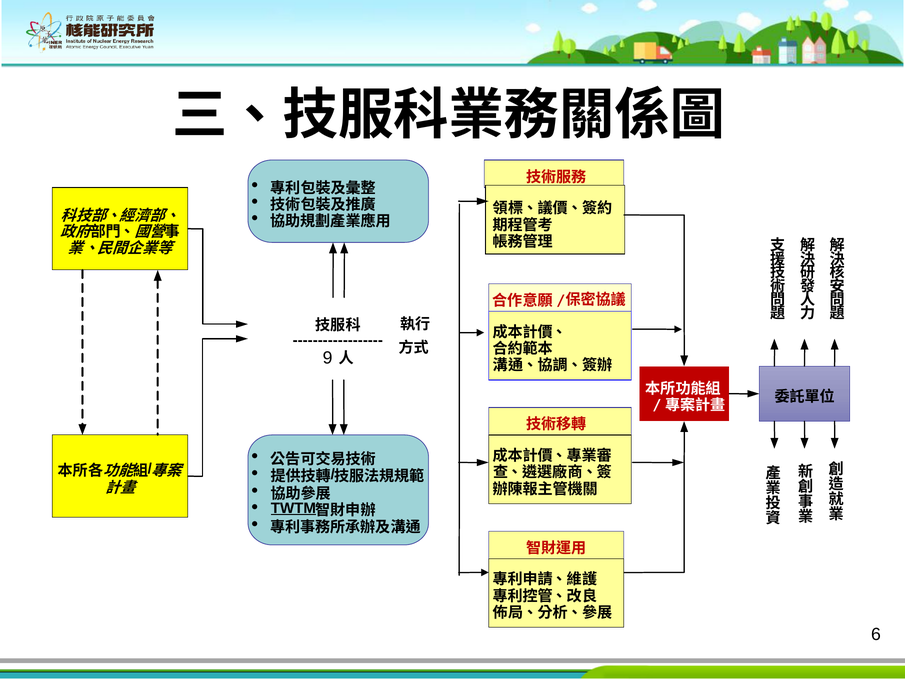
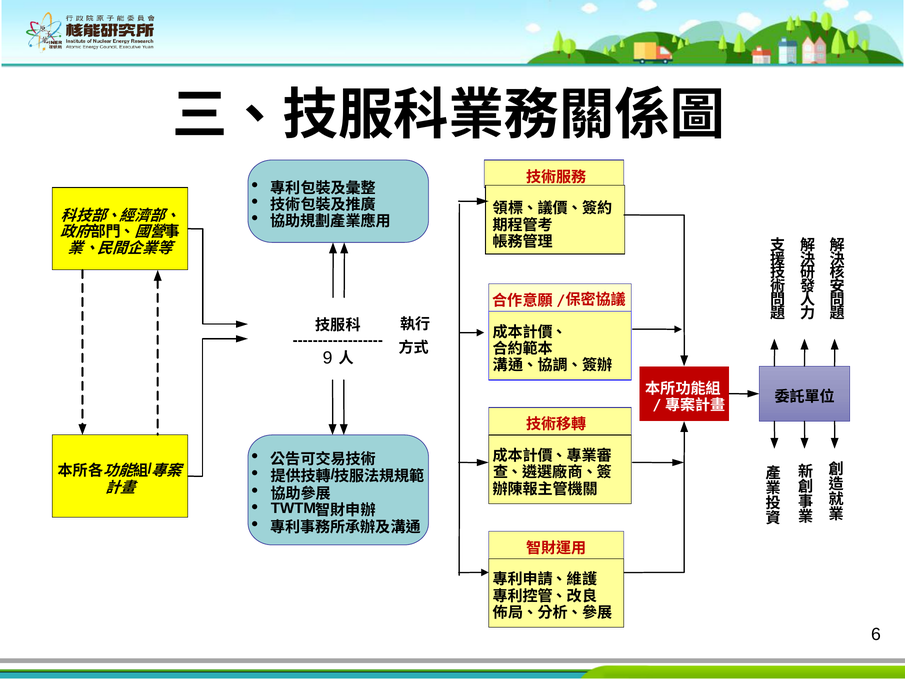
TWTM underline: present -> none (293, 508)
